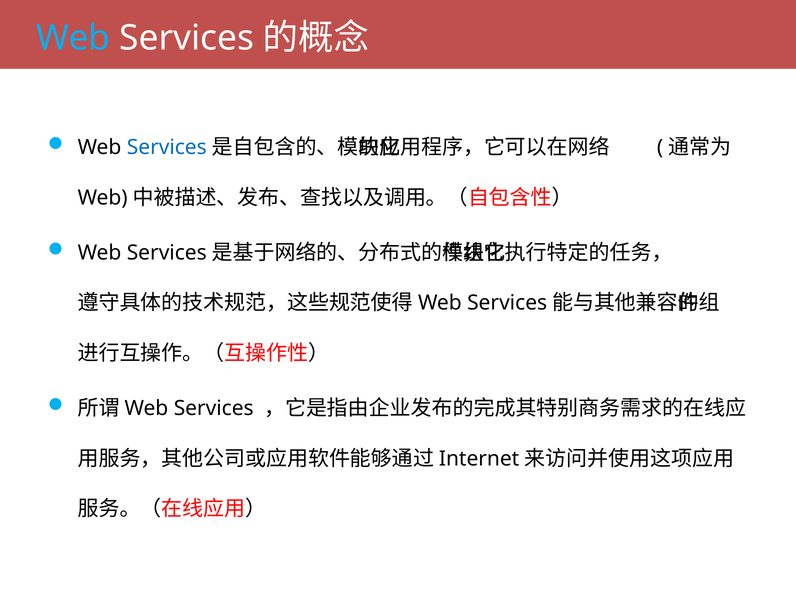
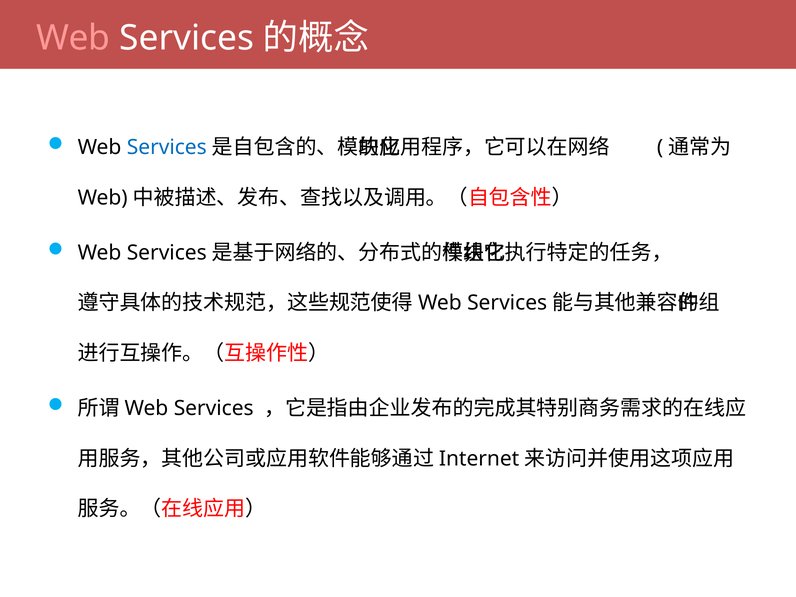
Web colour: light blue -> pink (73, 38)
